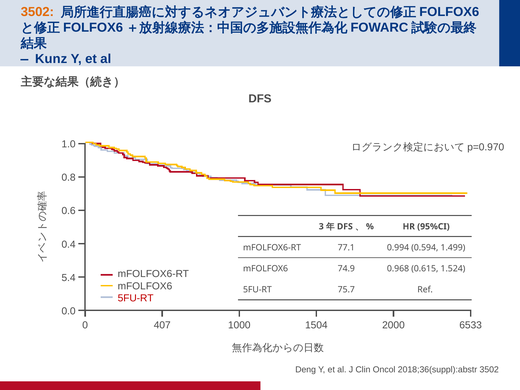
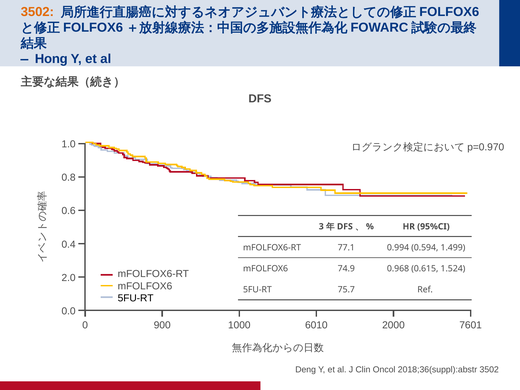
Kunz: Kunz -> Hong (51, 59)
5.4: 5.4 -> 2.0 (69, 278)
5FU-RT colour: red -> black (136, 298)
407: 407 -> 900 (162, 325)
1504: 1504 -> 6010 (316, 325)
6533: 6533 -> 7601 (471, 325)
